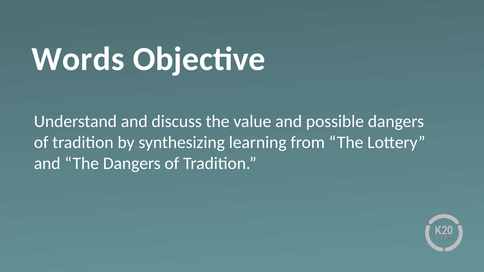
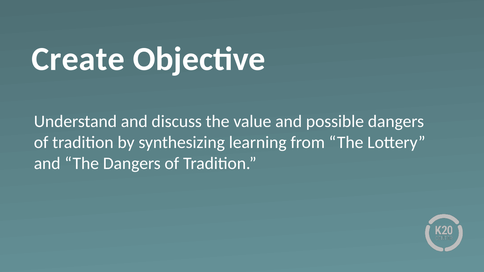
Words: Words -> Create (78, 59)
